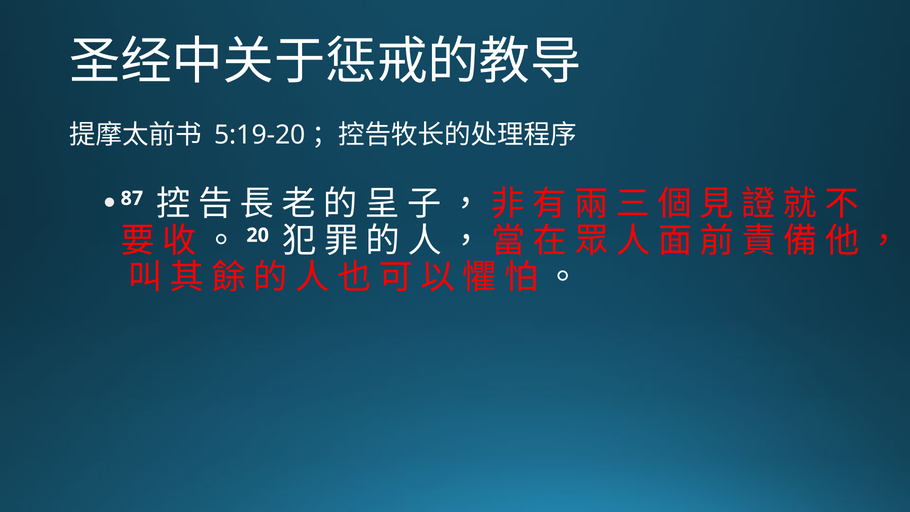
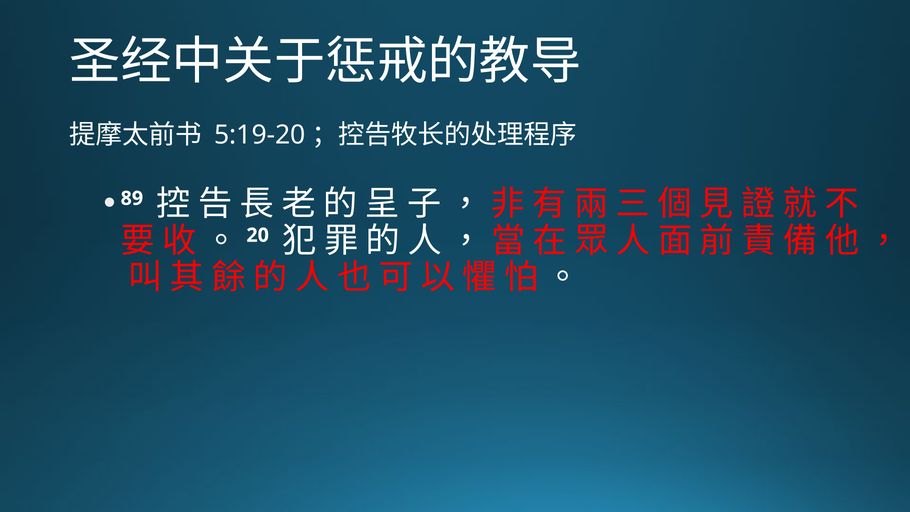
87: 87 -> 89 (132, 198)
